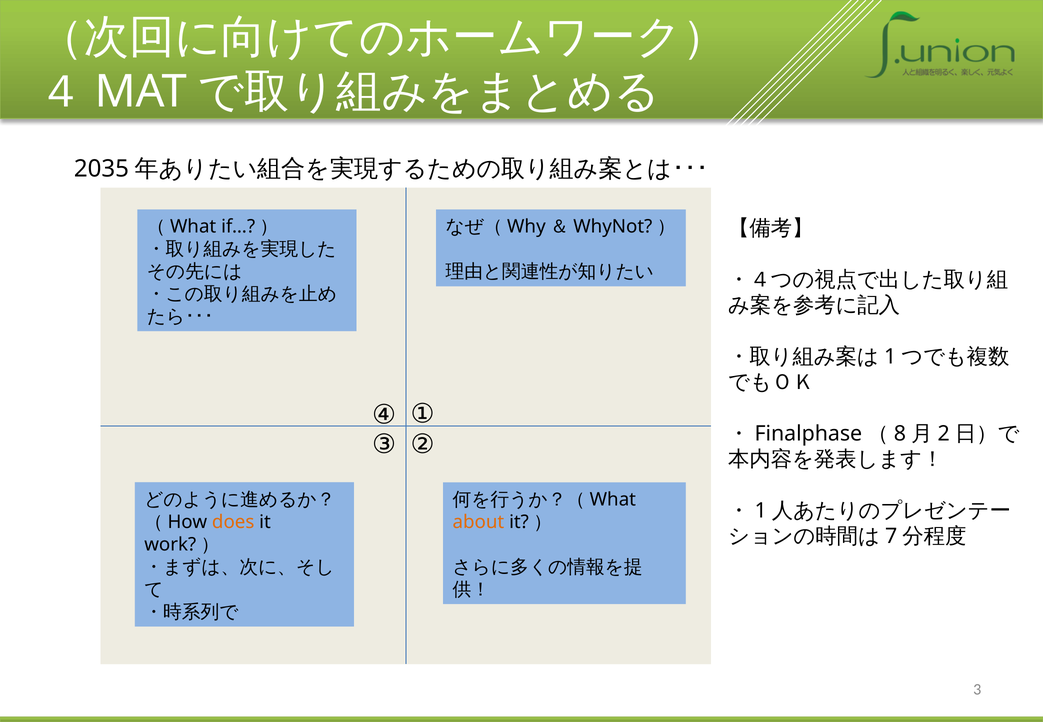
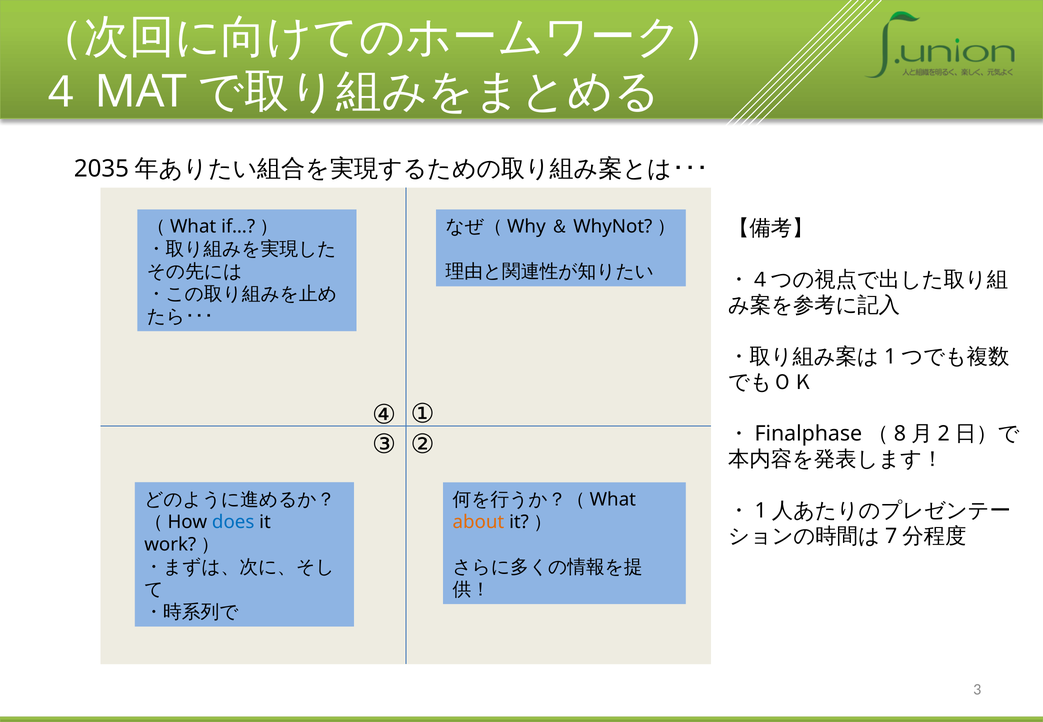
does colour: orange -> blue (233, 522)
